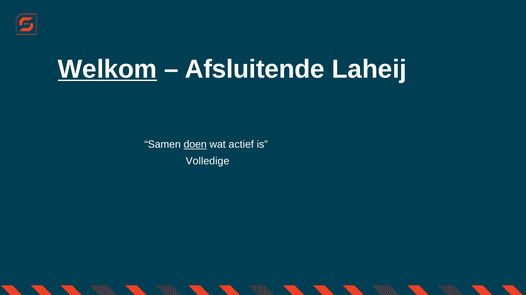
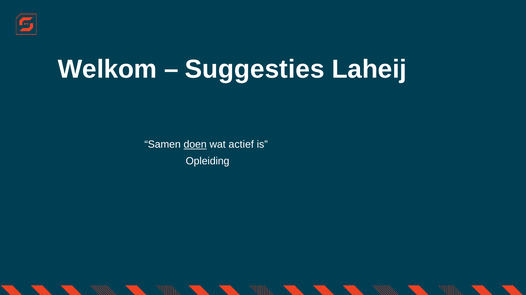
Welkom underline: present -> none (107, 69)
Afsluitende: Afsluitende -> Suggesties (255, 69)
Volledige: Volledige -> Opleiding (208, 161)
